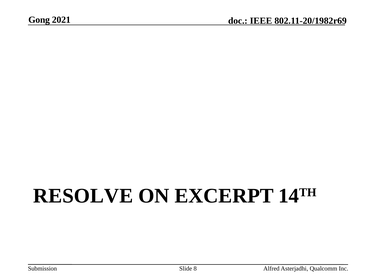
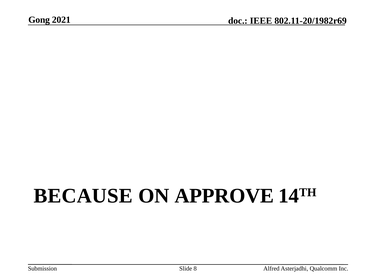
RESOLVE: RESOLVE -> BECAUSE (83, 196)
EXCERPT: EXCERPT -> APPROVE (224, 196)
